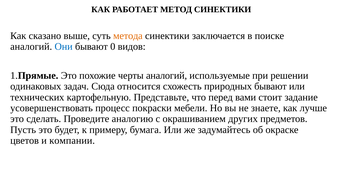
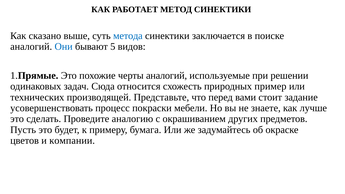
метода colour: orange -> blue (128, 36)
0: 0 -> 5 (113, 47)
природных бывают: бывают -> пример (270, 86)
картофельную: картофельную -> производящей (99, 97)
